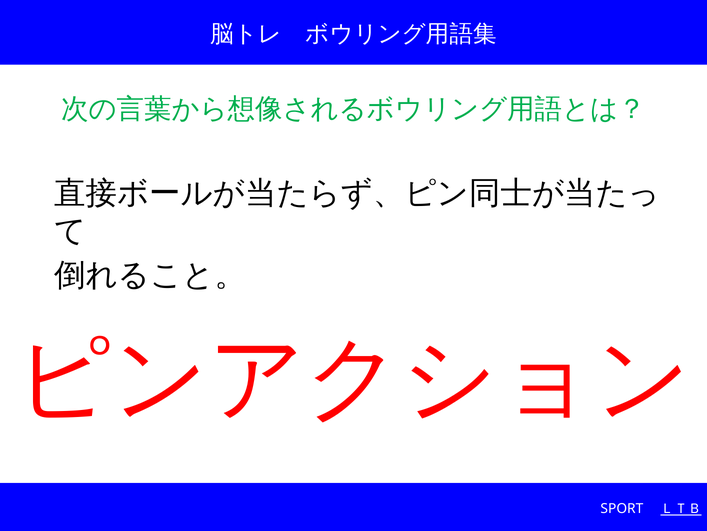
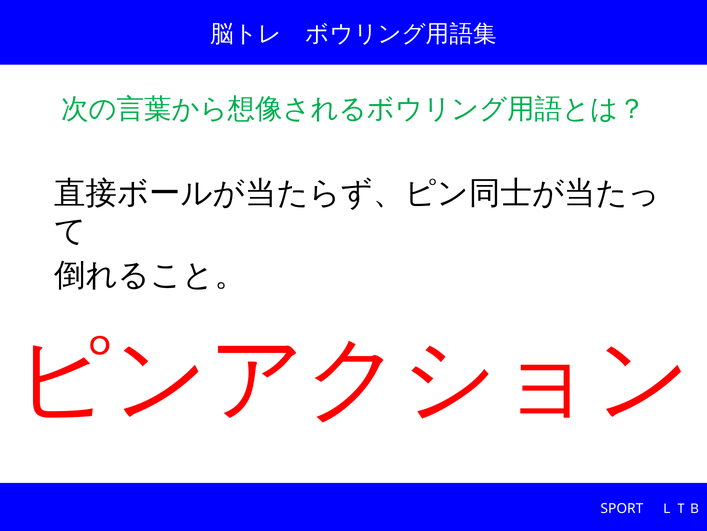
ＬＴＢ underline: present -> none (681, 508)
